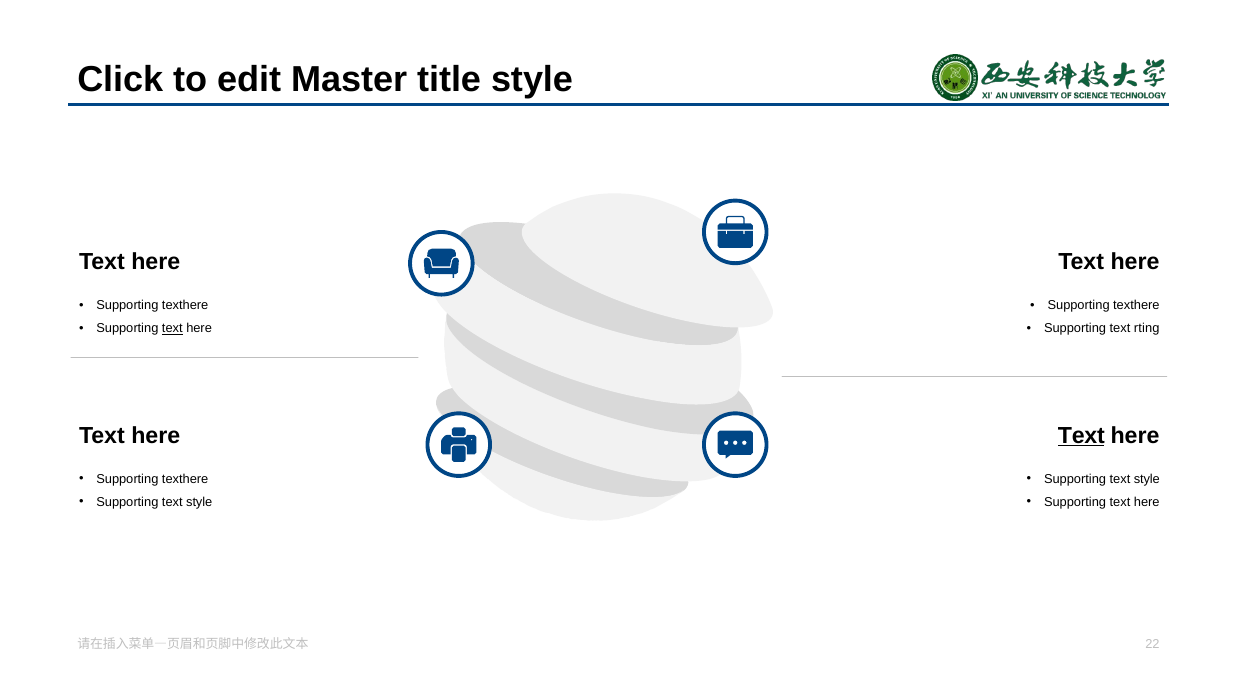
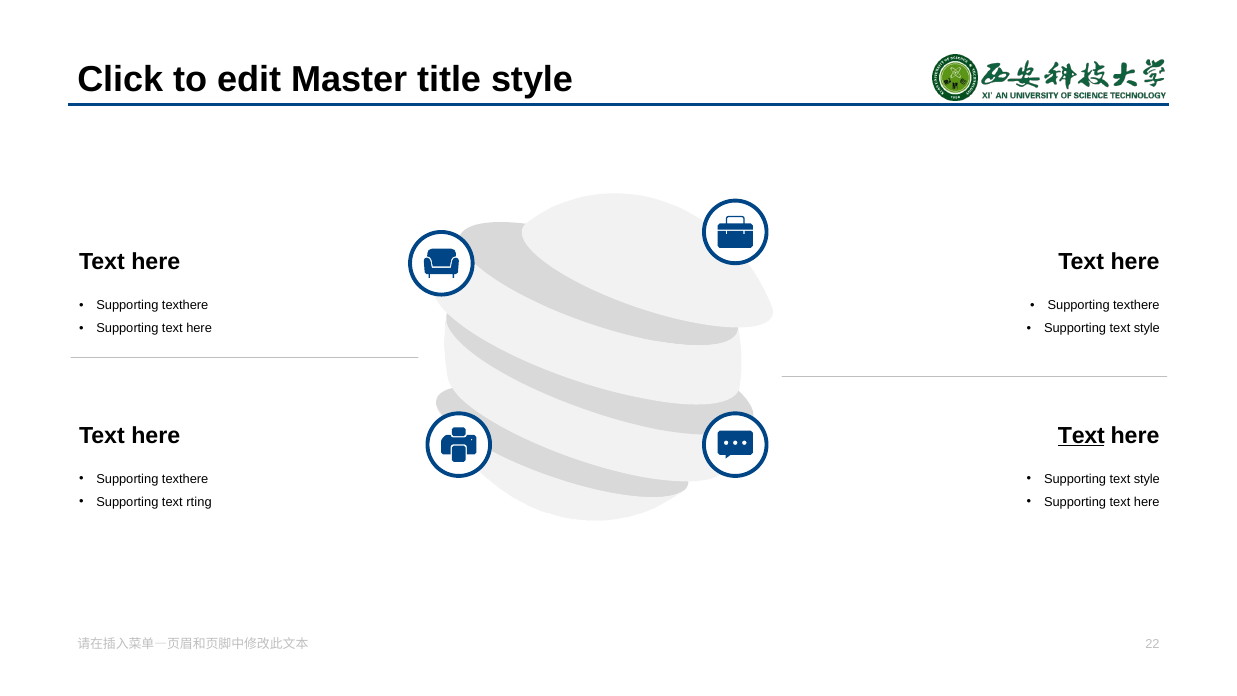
text underline: present -> none (172, 329)
rting: rting -> style (1147, 329)
style: style -> rting (199, 502)
